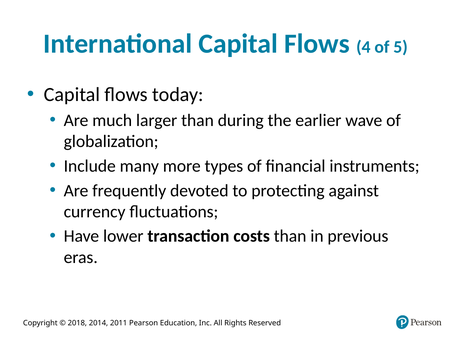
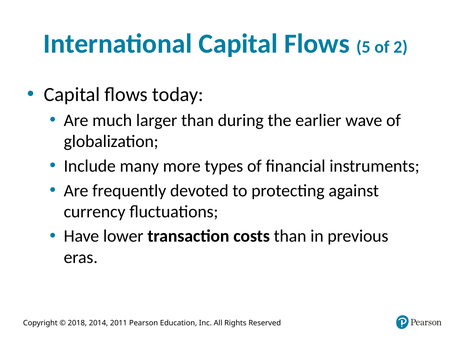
4: 4 -> 5 (363, 47)
5: 5 -> 2 (401, 47)
